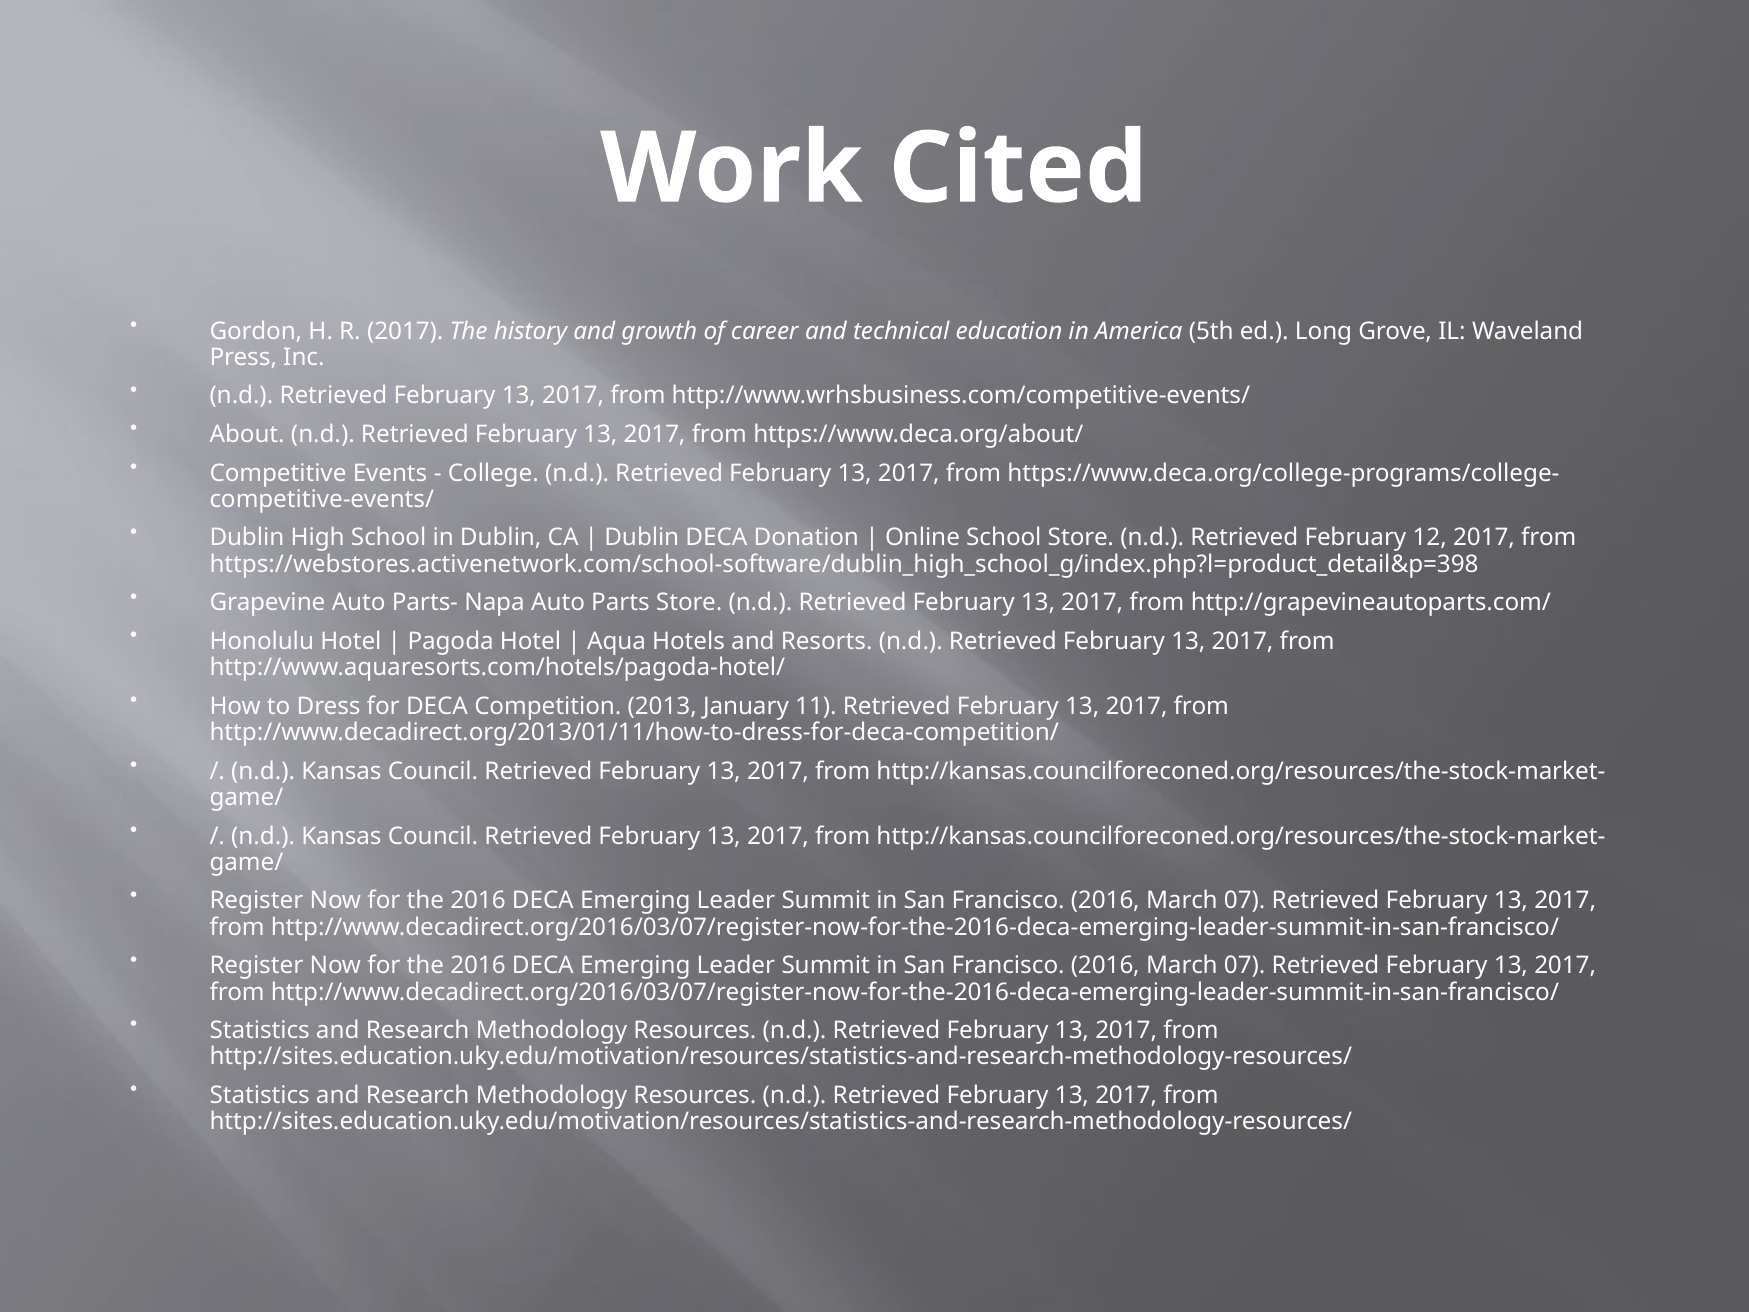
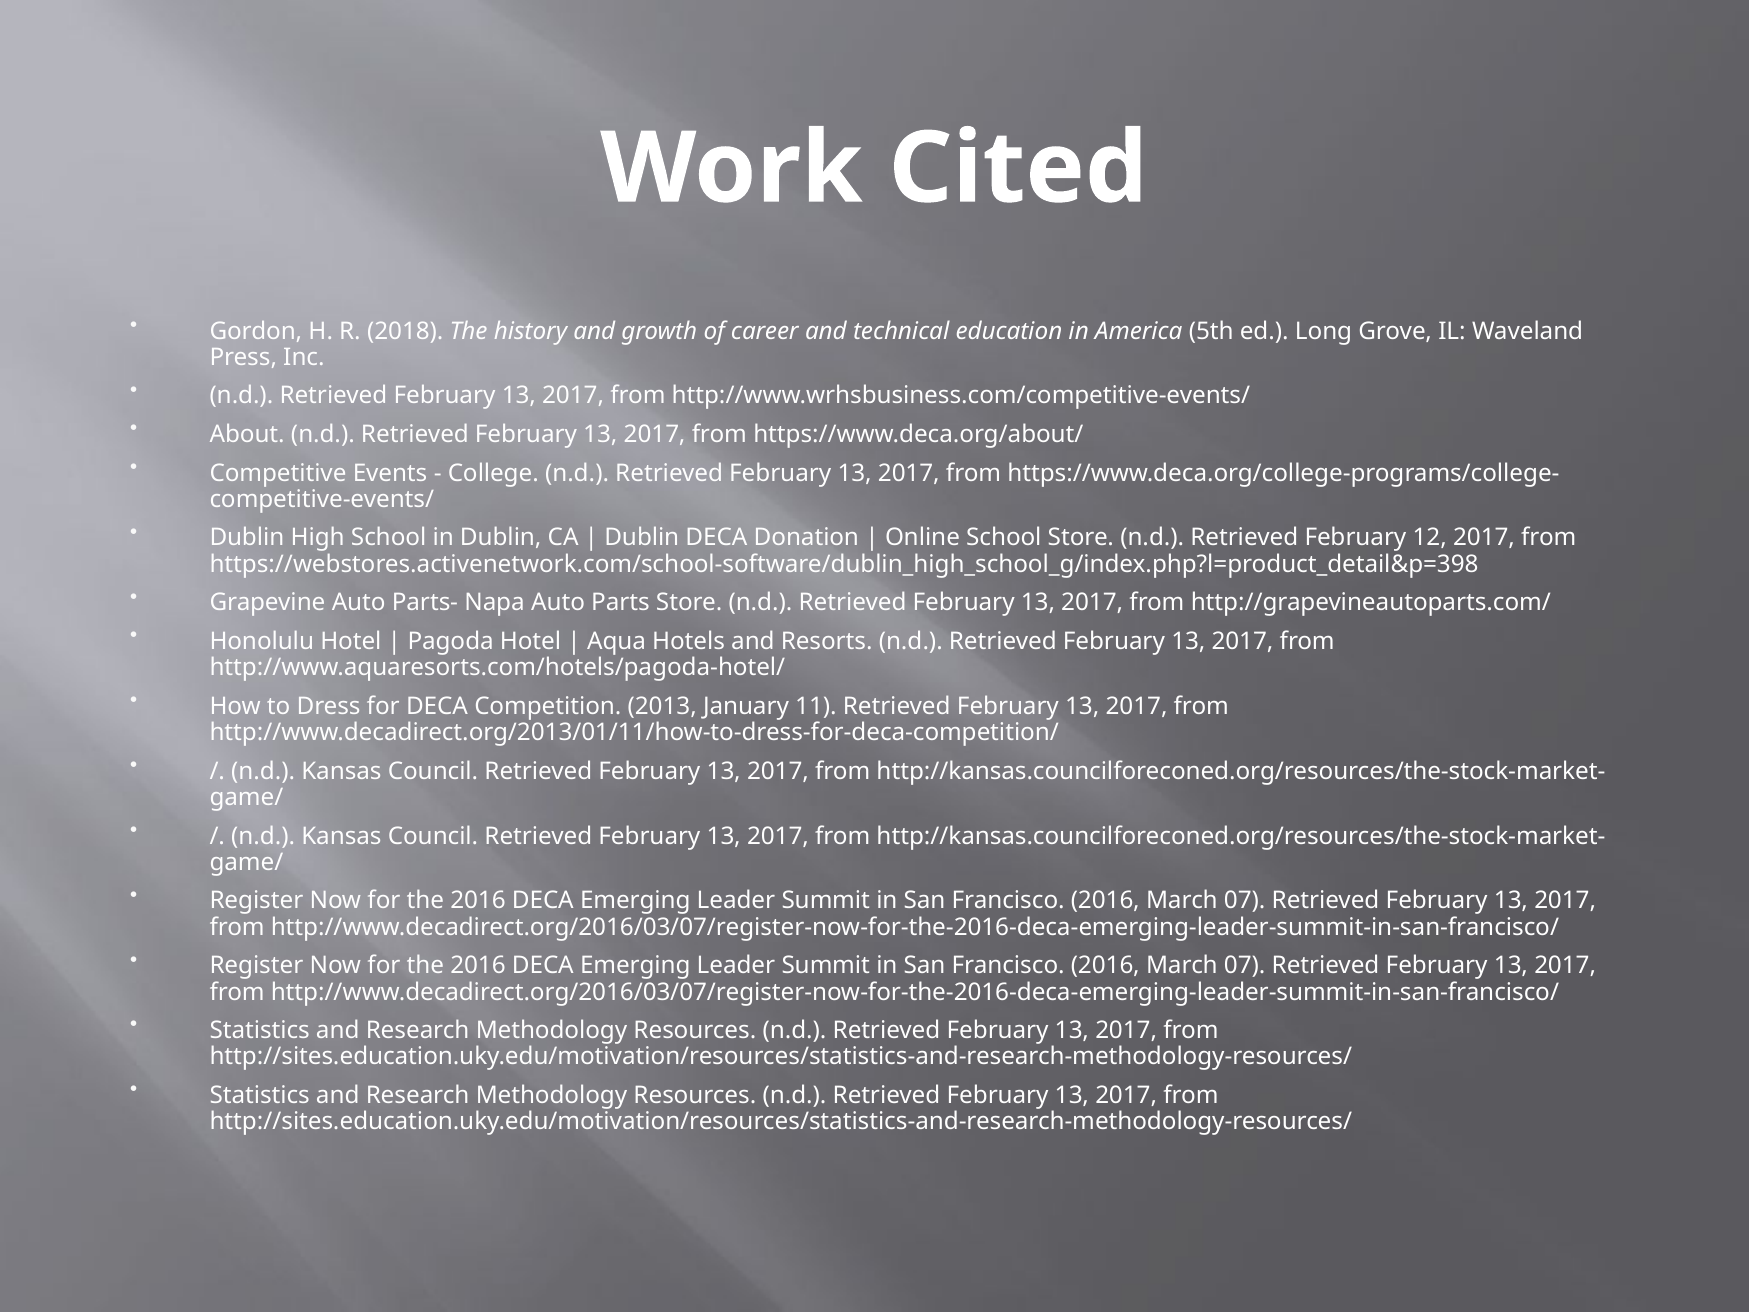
R 2017: 2017 -> 2018 (405, 331)
